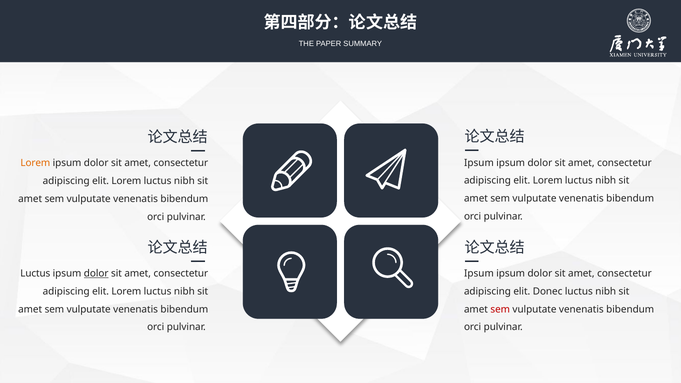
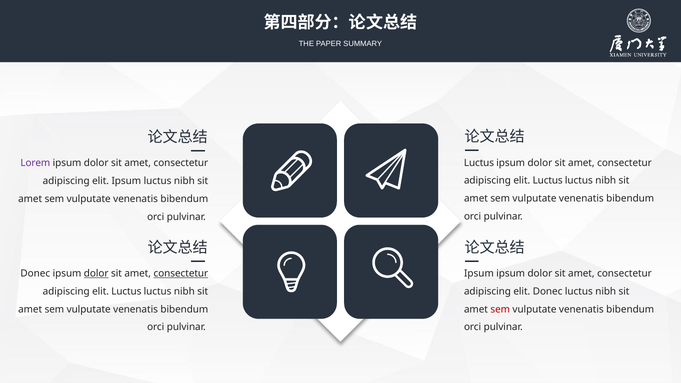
Ipsum: Ipsum -> Luctus (479, 163)
Lorem colour: orange -> purple (35, 163)
Lorem: Lorem -> Luctus (548, 181)
Lorem: Lorem -> Ipsum (126, 181)
Luctus: Luctus -> Donec (35, 274)
consectetur underline: none -> present (181, 274)
Lorem: Lorem -> Luctus (126, 291)
